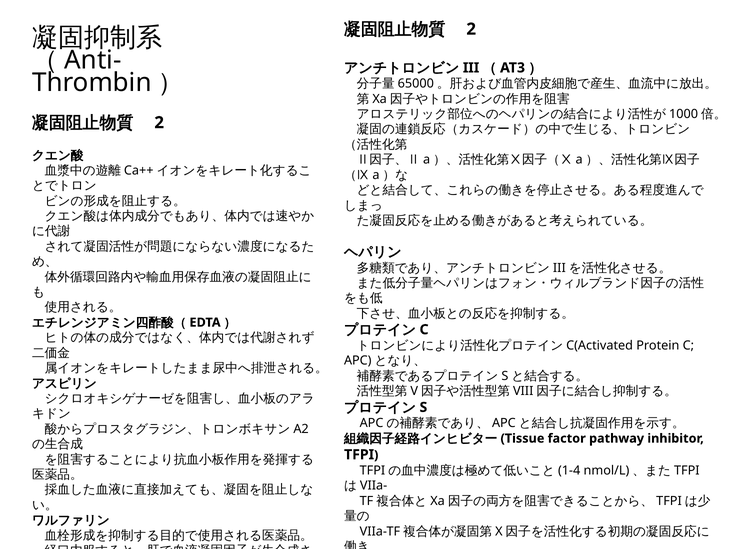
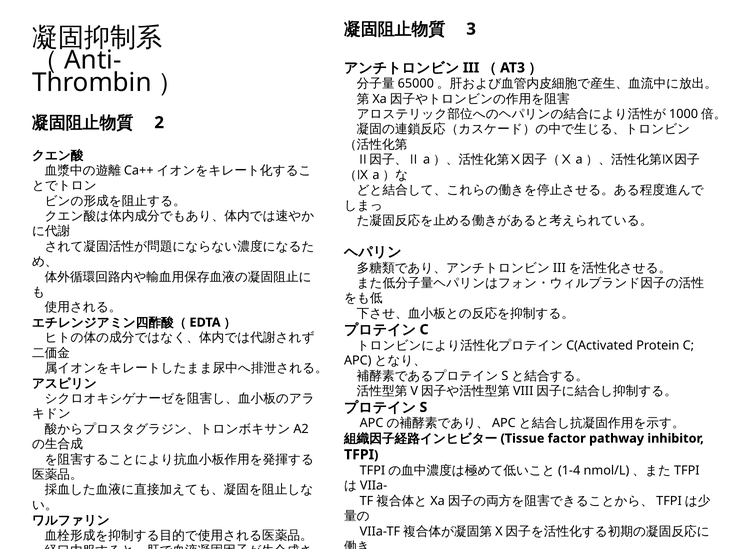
2: 2 -> 3 (471, 29)
